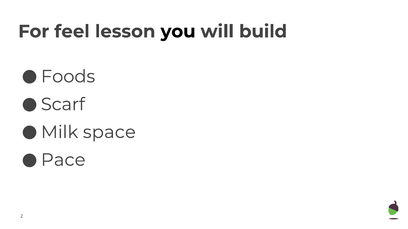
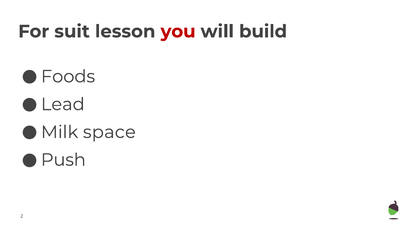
feel: feel -> suit (72, 32)
you colour: black -> red (178, 32)
Scarf: Scarf -> Lead (63, 105)
Pace: Pace -> Push (63, 160)
